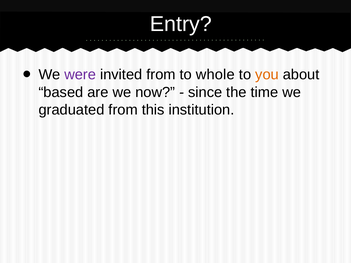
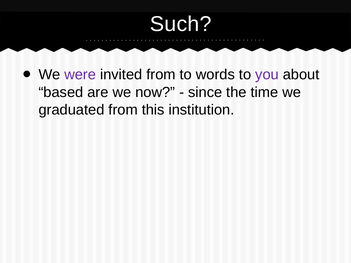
Entry: Entry -> Such (181, 24)
whole: whole -> words (215, 75)
you colour: orange -> purple (267, 75)
